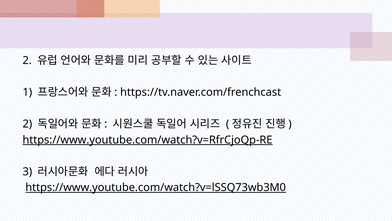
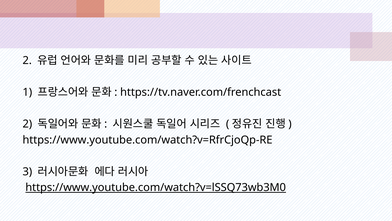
https://www.youtube.com/watch?v=RfrCjoQp-RE underline: present -> none (147, 140)
